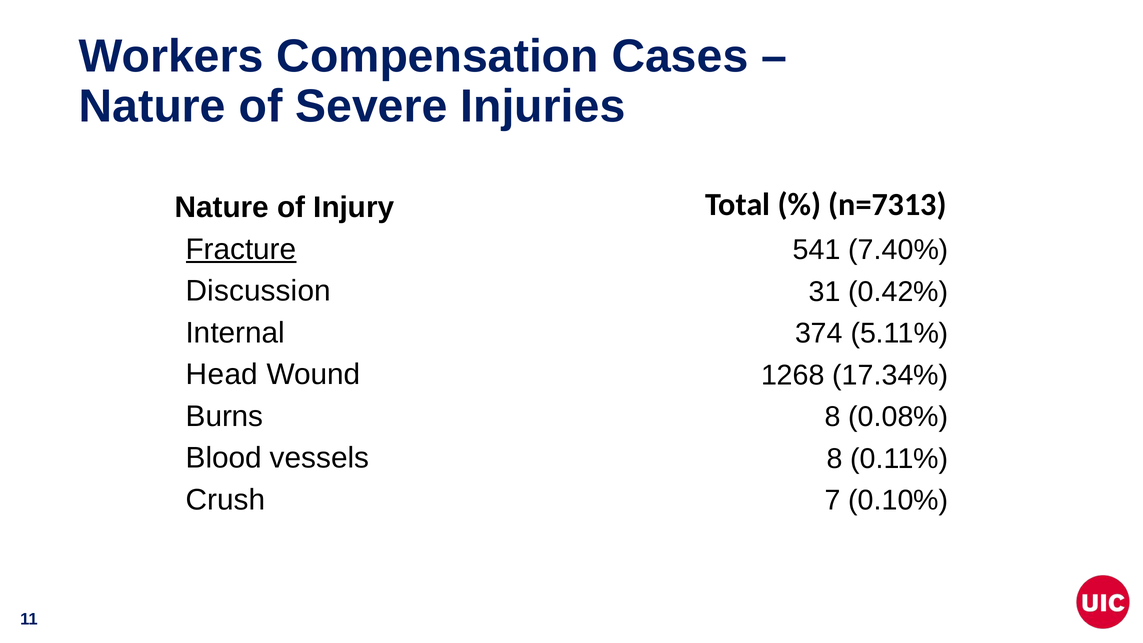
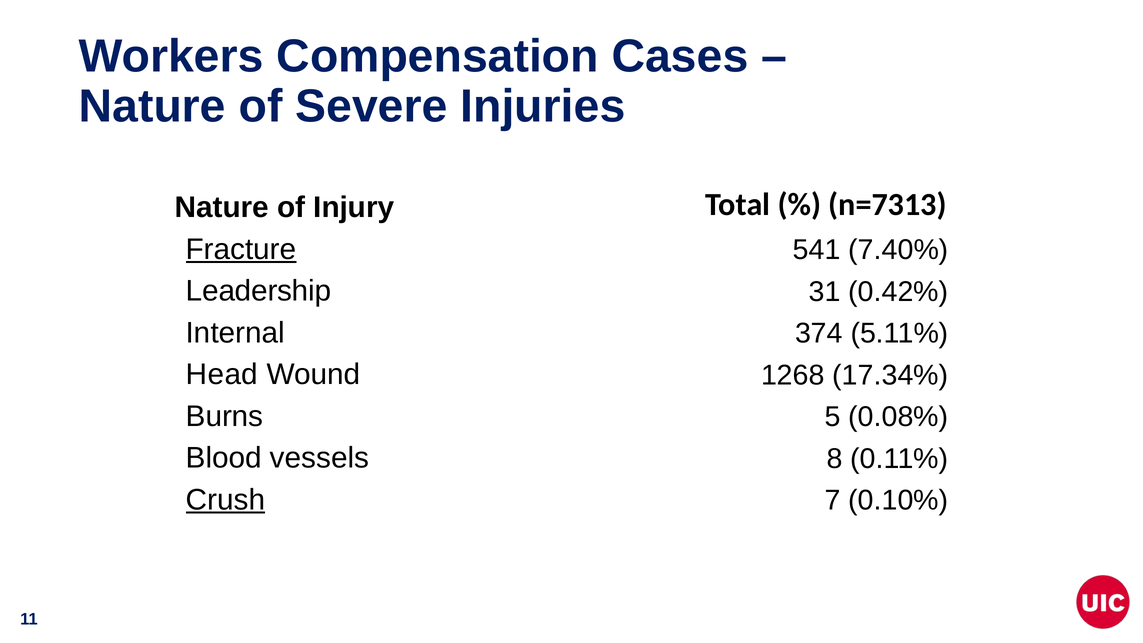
Discussion: Discussion -> Leadership (259, 291)
Burns 8: 8 -> 5 (833, 417)
Crush underline: none -> present (225, 500)
